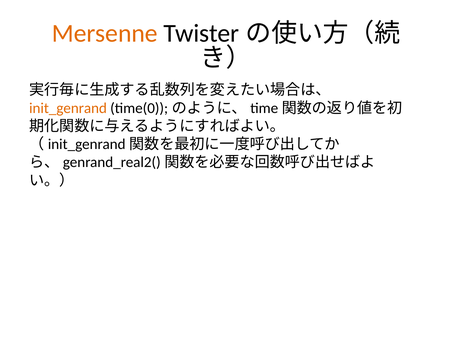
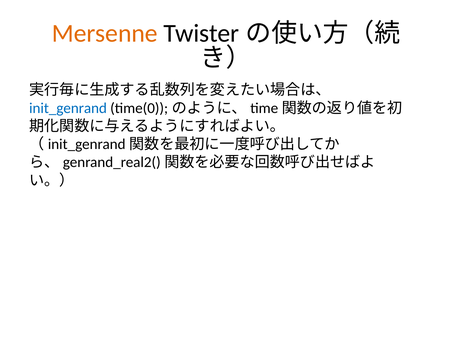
init_genrand colour: orange -> blue (68, 108)
